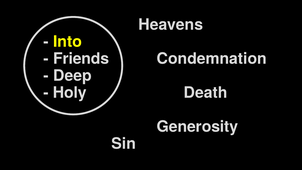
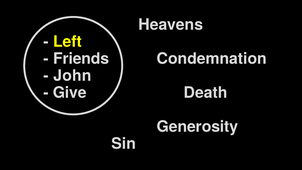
Into: Into -> Left (67, 42)
Deep: Deep -> John (72, 76)
Holy: Holy -> Give (70, 93)
